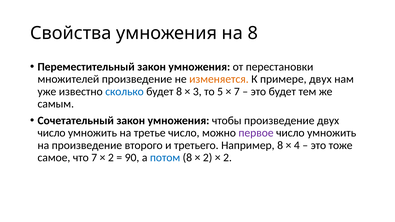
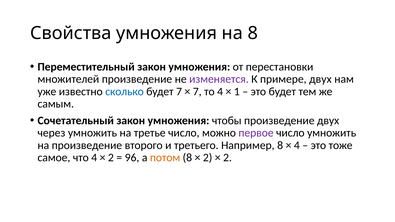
изменяется colour: orange -> purple (219, 79)
будет 8: 8 -> 7 (179, 92)
3: 3 -> 7 (197, 92)
то 5: 5 -> 4 (220, 92)
7: 7 -> 1 (237, 92)
число: число -> через (51, 133)
что 7: 7 -> 4 (94, 158)
90: 90 -> 96 (132, 158)
потом colour: blue -> orange (165, 158)
